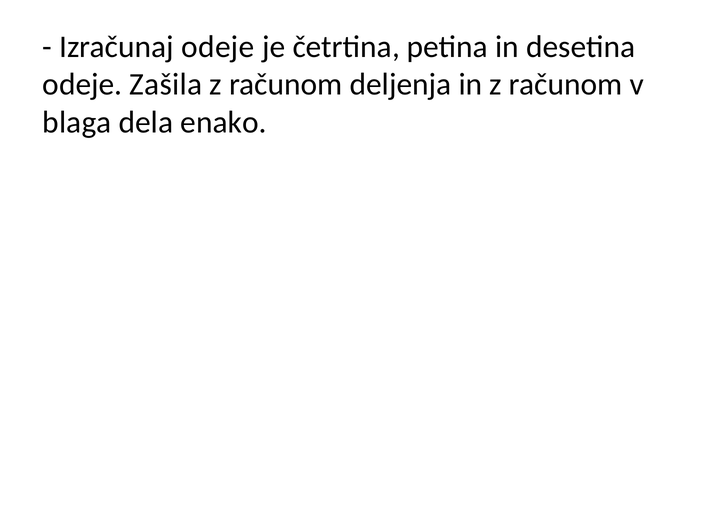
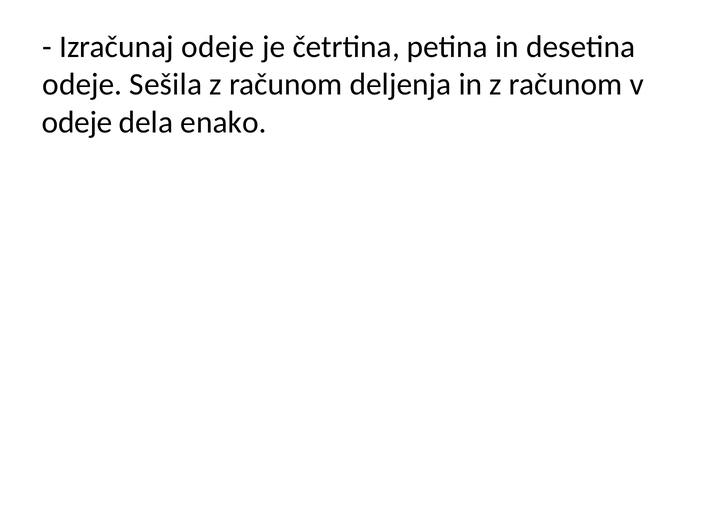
Zašila: Zašila -> Sešila (166, 85)
blaga: blaga -> odeje (77, 122)
